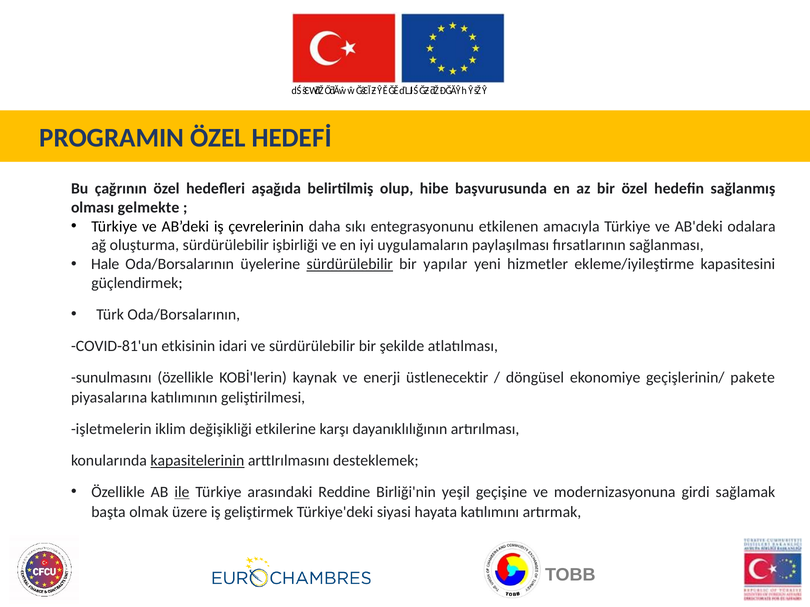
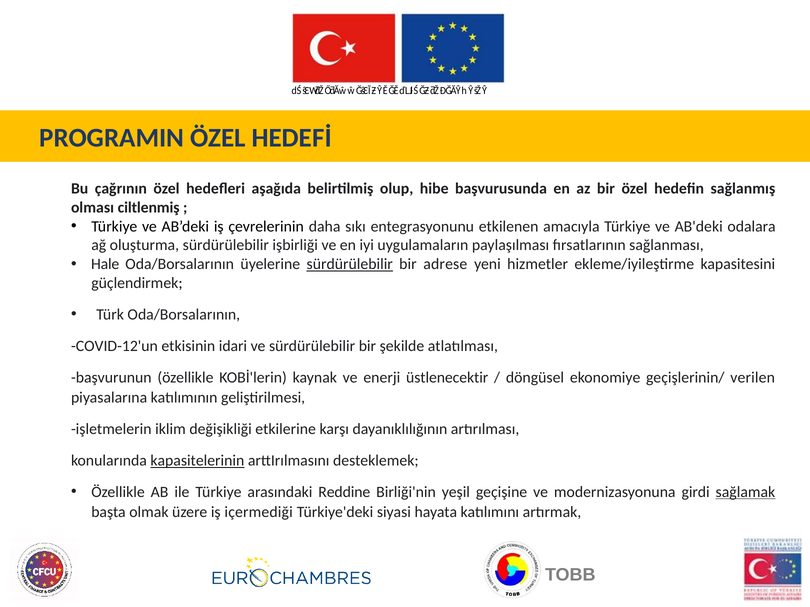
gelmekte: gelmekte -> ciltlenmiş (149, 208)
yapılar: yapılar -> adrese (445, 264)
COVID-81'un: COVID-81'un -> COVID-12'un (114, 346)
sunulmasını: sunulmasını -> başvurunun (111, 378)
pakete: pakete -> verilen (753, 378)
ile underline: present -> none (182, 492)
sağlamak underline: none -> present (745, 492)
geliştirmek: geliştirmek -> içermediği (259, 513)
